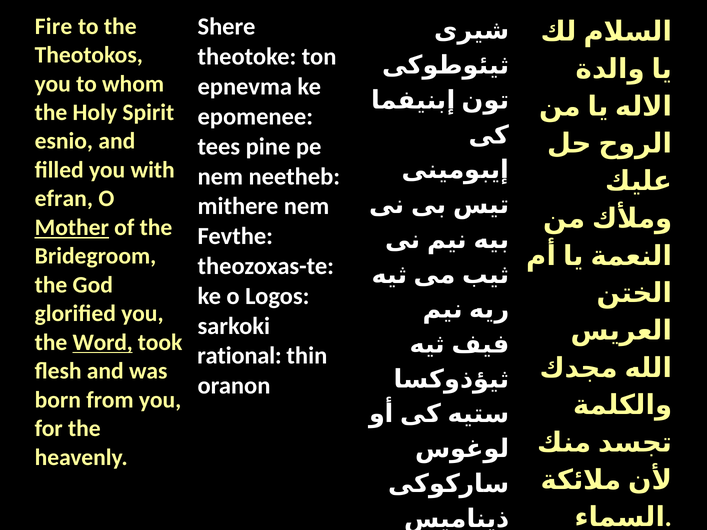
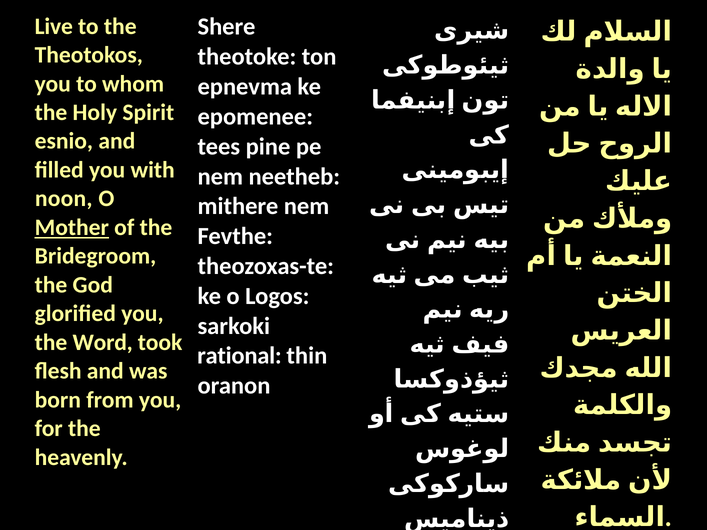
Fire: Fire -> Live (54, 26)
efran: efran -> noon (64, 199)
Word underline: present -> none (103, 343)
